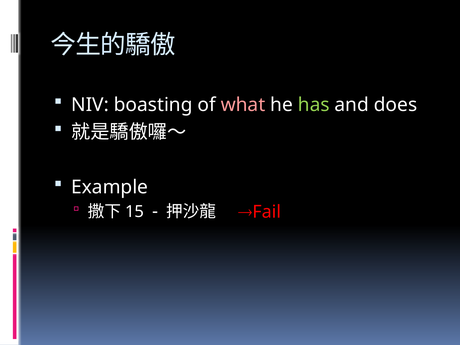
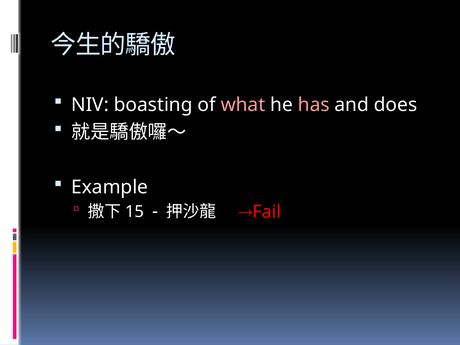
has colour: light green -> pink (314, 105)
